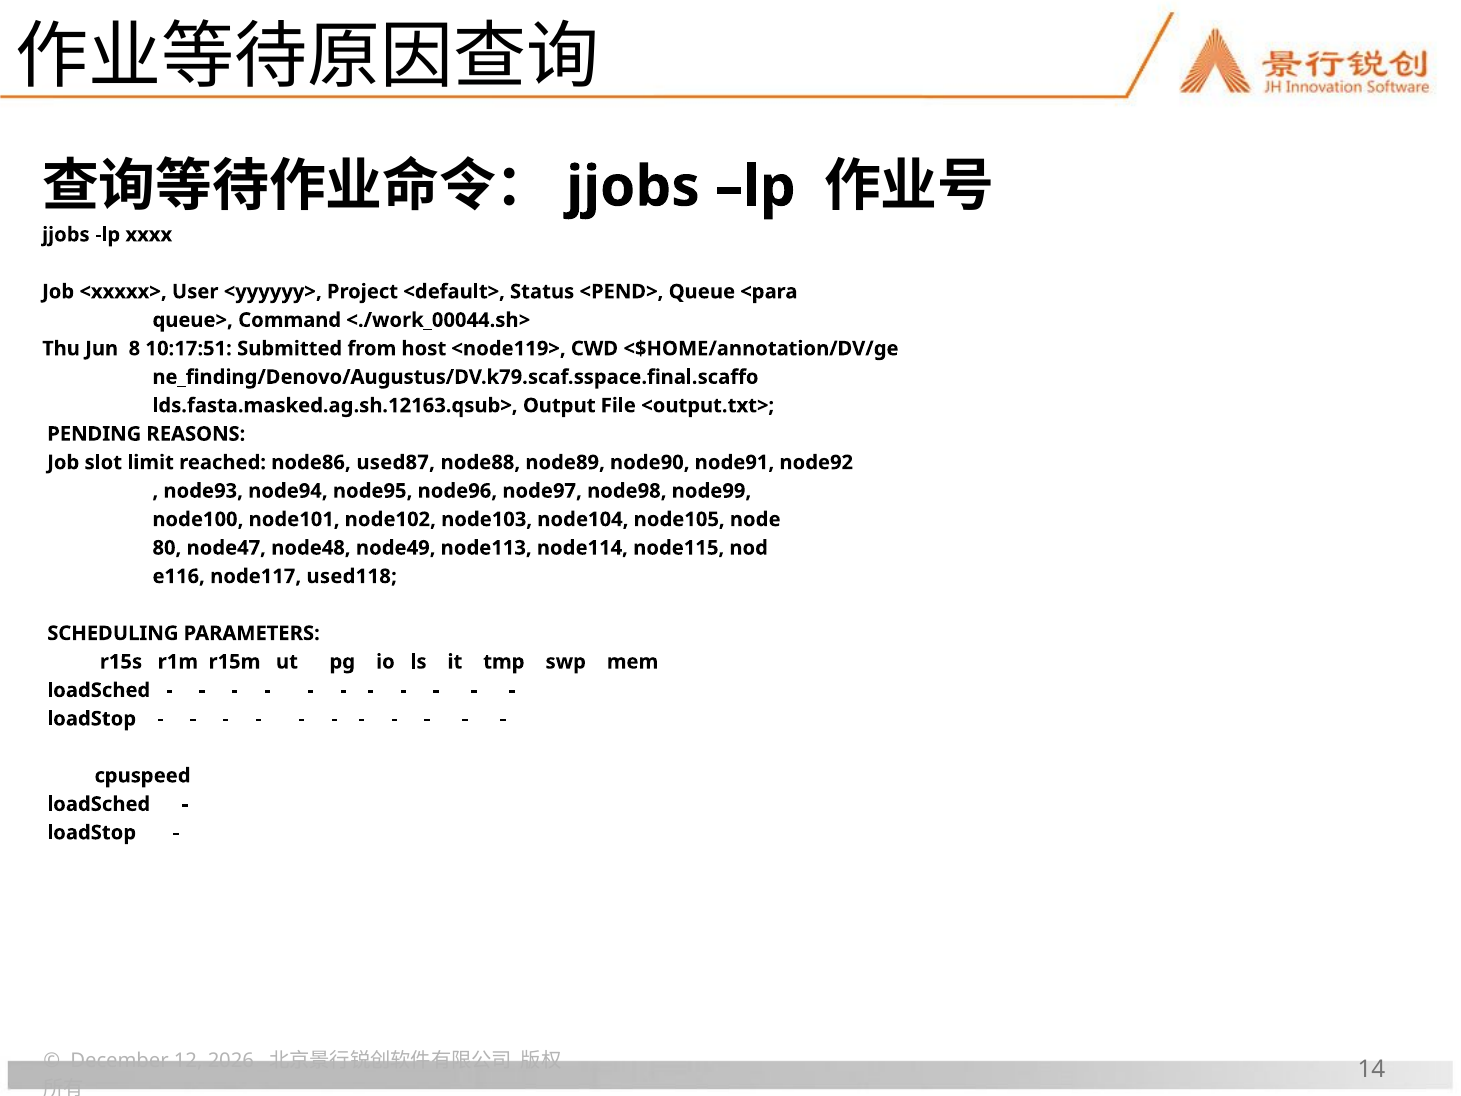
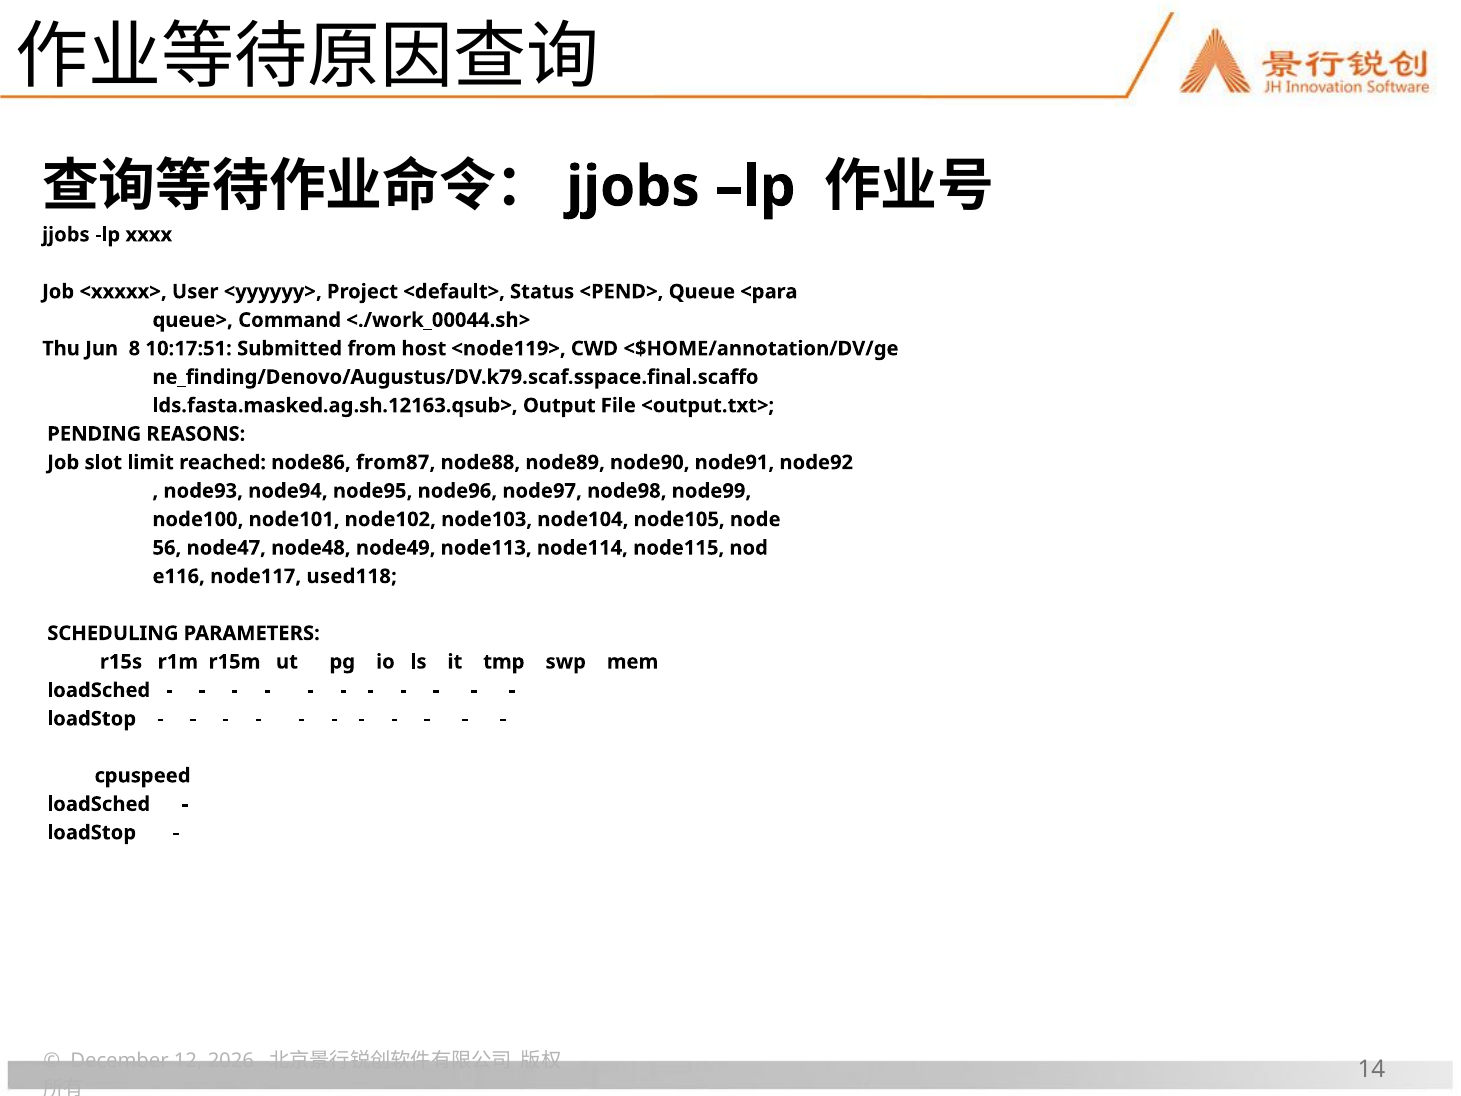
used87: used87 -> from87 (396, 462)
80: 80 -> 56 (167, 548)
